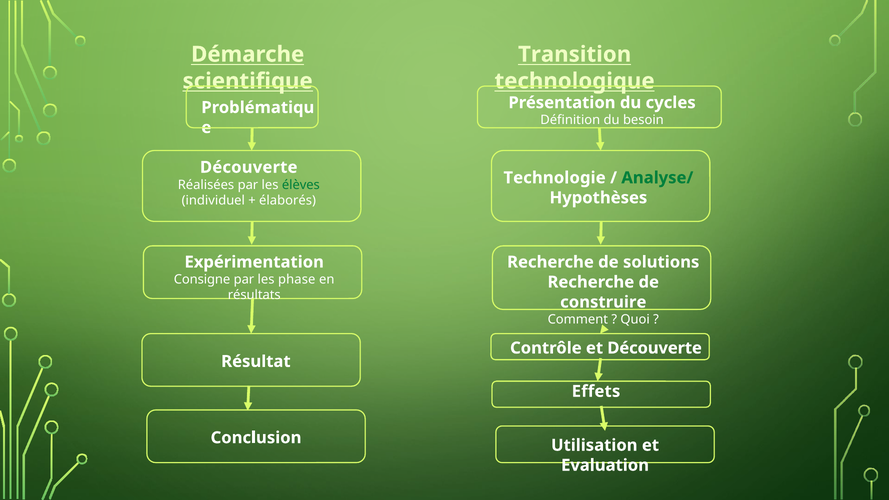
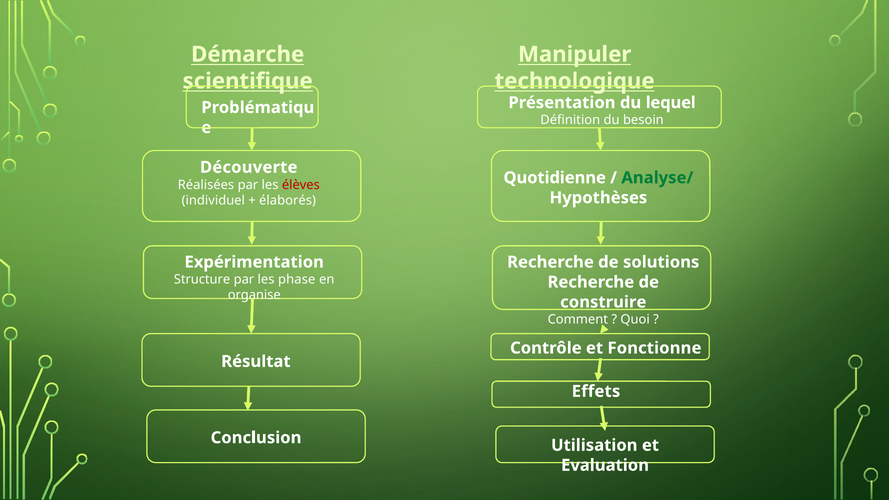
Transition: Transition -> Manipuler (575, 54)
cycles: cycles -> lequel (671, 103)
Technologie: Technologie -> Quotidienne (555, 178)
élèves colour: green -> red (301, 185)
Consigne: Consigne -> Structure (202, 280)
résultats: résultats -> organise (254, 295)
Découverte: Découverte -> Fonctionne (654, 348)
